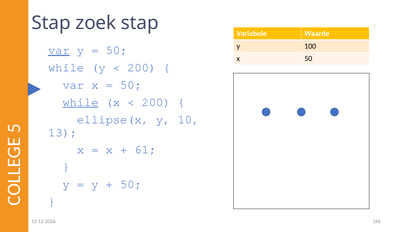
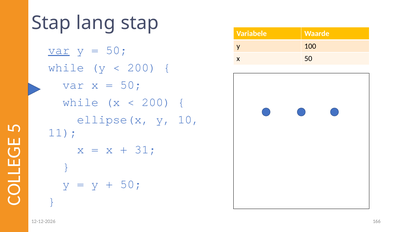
zoek: zoek -> lang (96, 23)
while underline: present -> none (81, 102)
13: 13 -> 11 (63, 132)
61: 61 -> 31 (145, 149)
